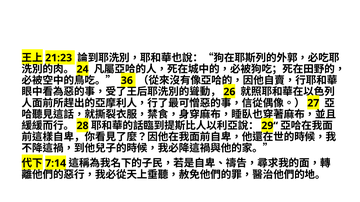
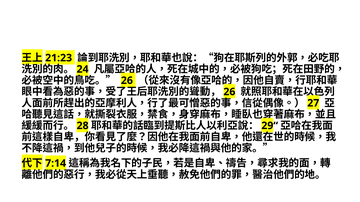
36: 36 -> 26 (127, 81)
